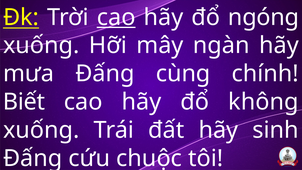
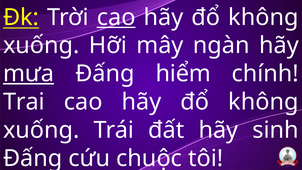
ngóng: ngóng -> không (263, 17)
mưa underline: none -> present (29, 74)
cùng: cùng -> hiểm (183, 74)
Biết: Biết -> Trai (24, 102)
